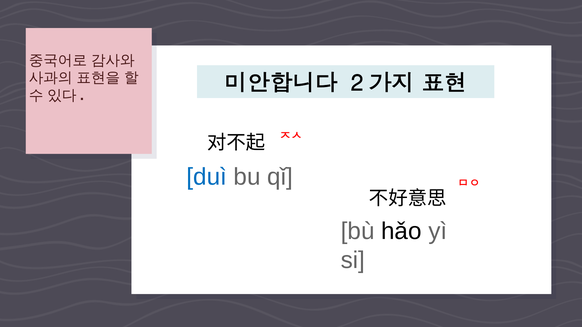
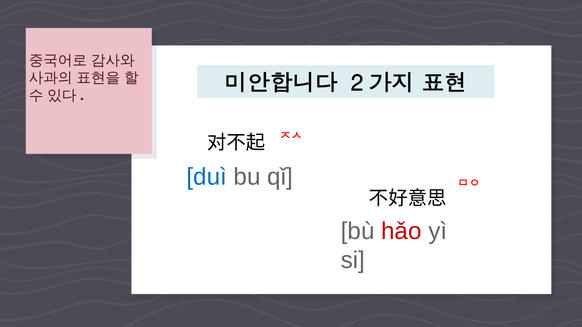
hǎo colour: black -> red (401, 231)
